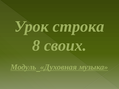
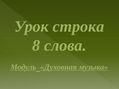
своих: своих -> слова (65, 46)
